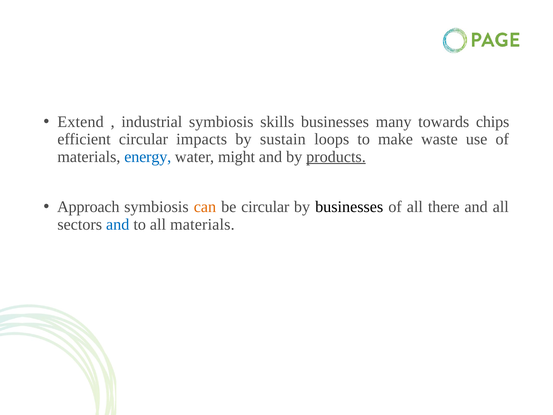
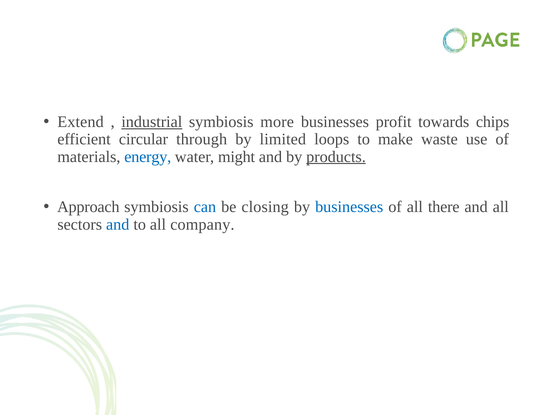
industrial underline: none -> present (152, 122)
skills: skills -> more (277, 122)
many: many -> profit (394, 122)
impacts: impacts -> through (202, 139)
sustain: sustain -> limited (283, 139)
can colour: orange -> blue (205, 207)
be circular: circular -> closing (265, 207)
businesses colour: black -> blue (349, 207)
all materials: materials -> company (202, 224)
